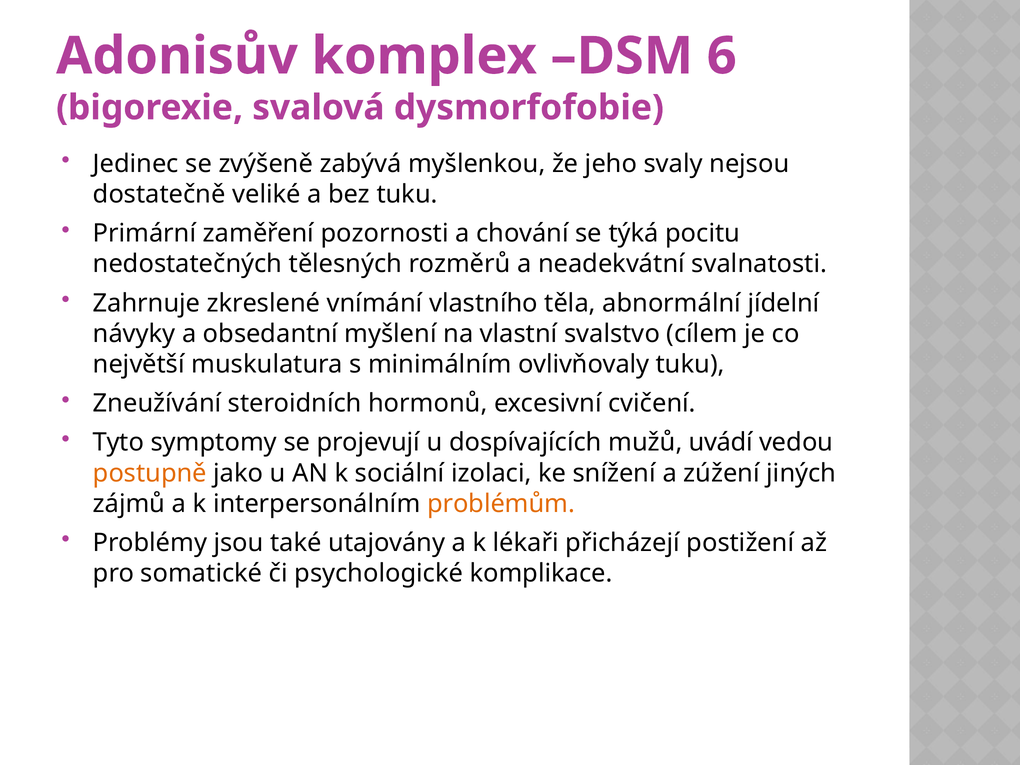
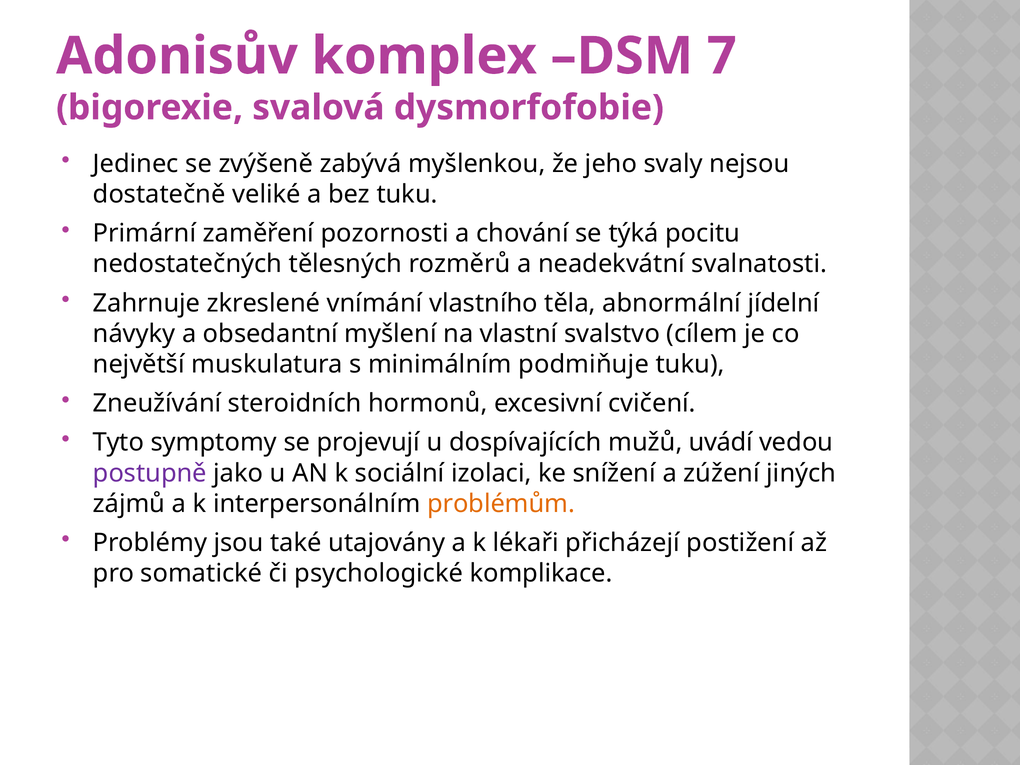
6: 6 -> 7 (722, 56)
ovlivňovaly: ovlivňovaly -> podmiňuje (584, 364)
postupně colour: orange -> purple (150, 473)
